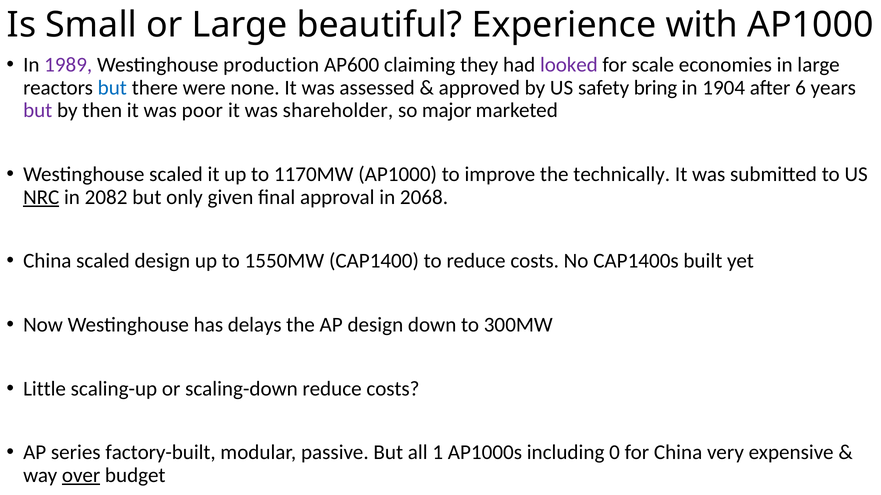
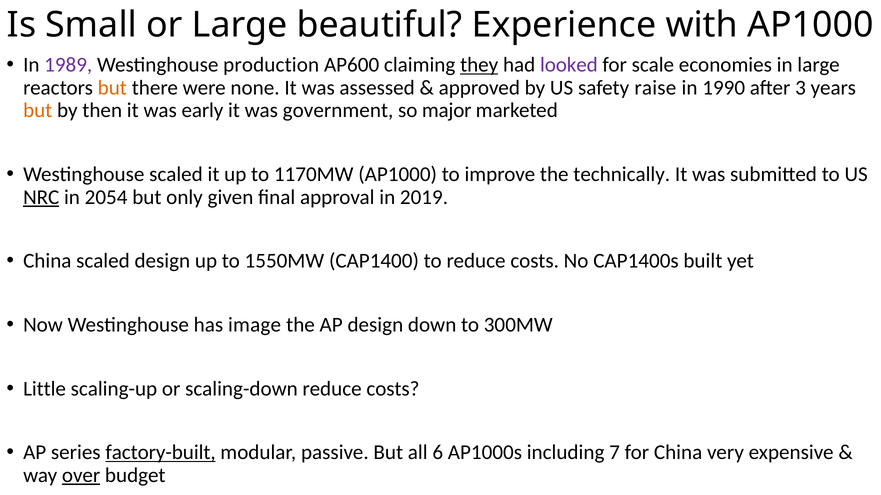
they underline: none -> present (479, 65)
but colour: blue -> orange (112, 88)
bring: bring -> raise (655, 88)
1904: 1904 -> 1990 (724, 88)
6: 6 -> 3 (801, 88)
but colour: purple -> orange (38, 111)
poor: poor -> early (202, 111)
shareholder: shareholder -> government (338, 111)
2082: 2082 -> 2054 (106, 197)
2068: 2068 -> 2019 (424, 197)
delays: delays -> image (255, 325)
factory-built underline: none -> present (161, 453)
1: 1 -> 6 (438, 453)
0: 0 -> 7 (615, 453)
